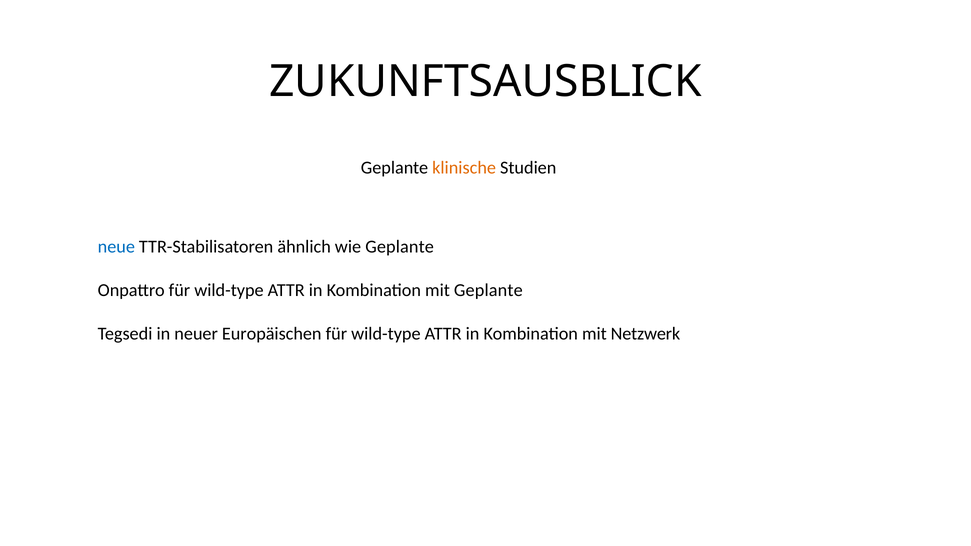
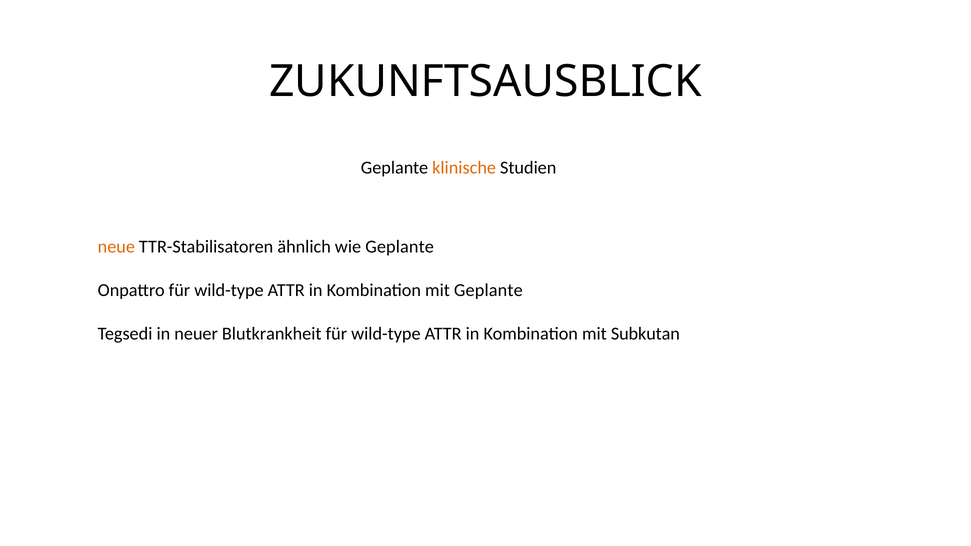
neue colour: blue -> orange (116, 247)
Europäischen: Europäischen -> Blutkrankheit (272, 334)
Netzwerk: Netzwerk -> Subkutan (645, 334)
